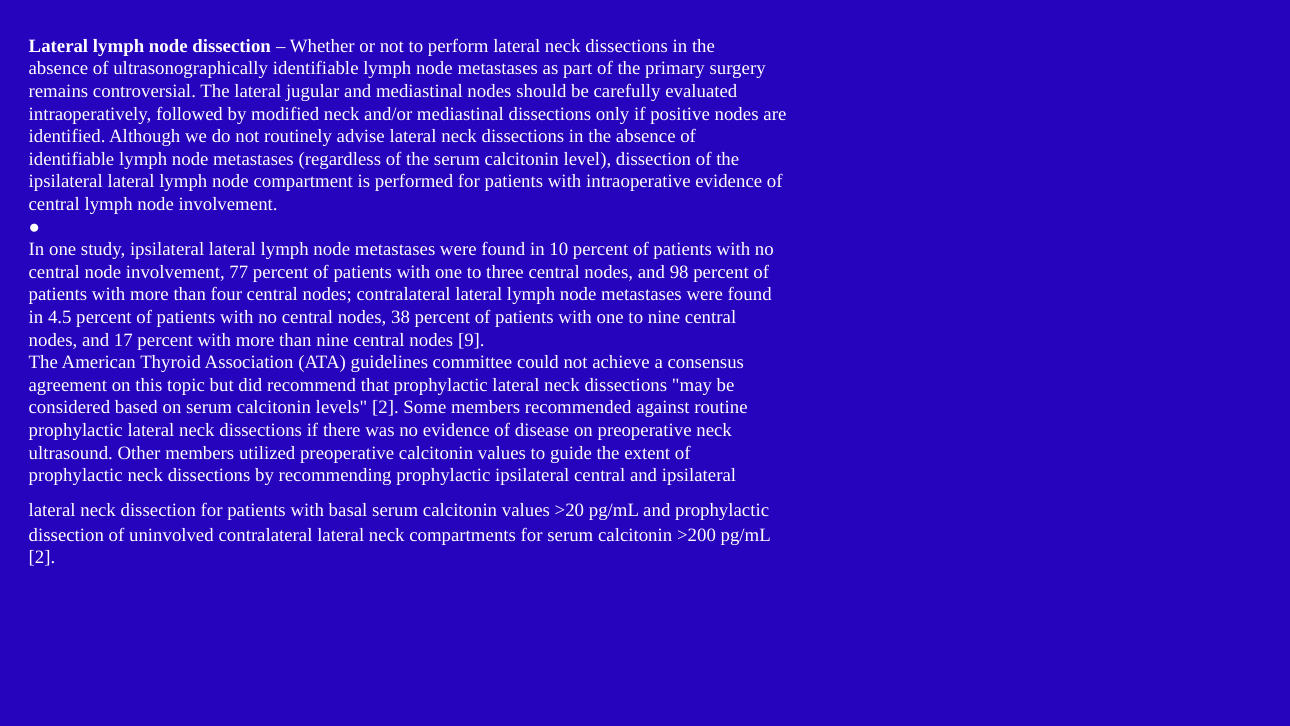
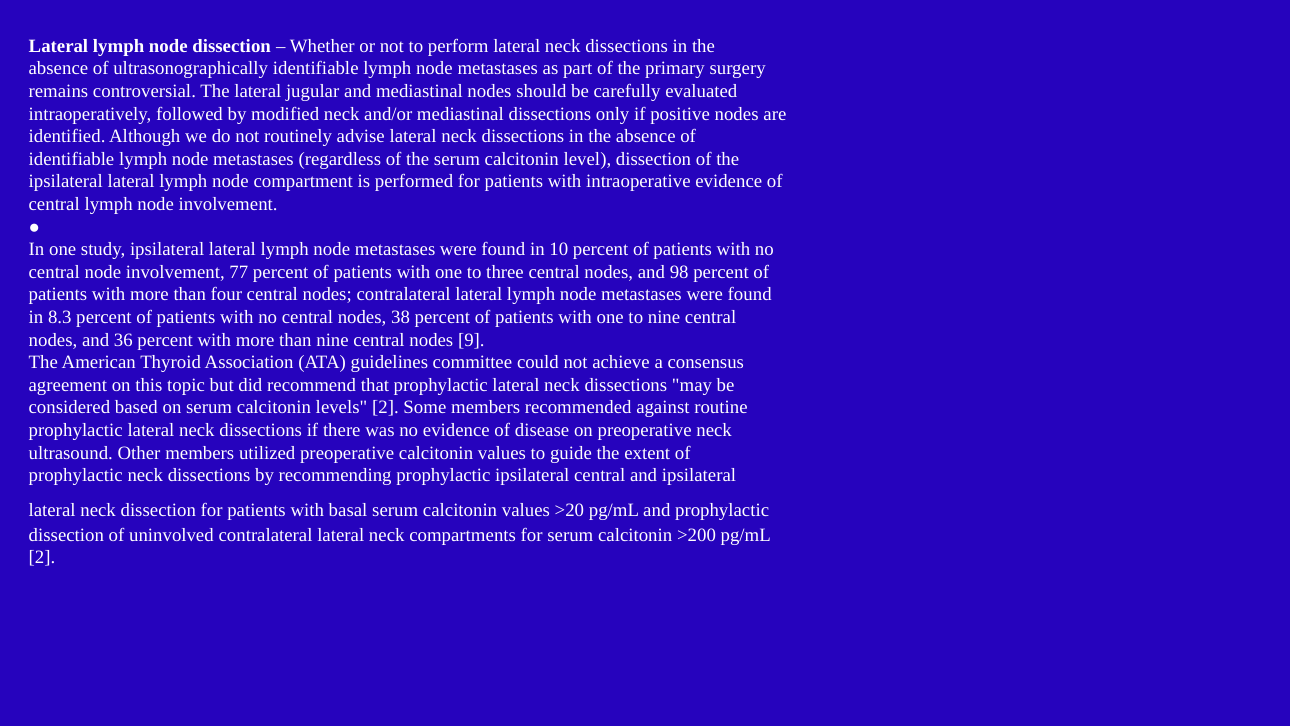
4.5: 4.5 -> 8.3 (60, 317)
17: 17 -> 36 (123, 340)
